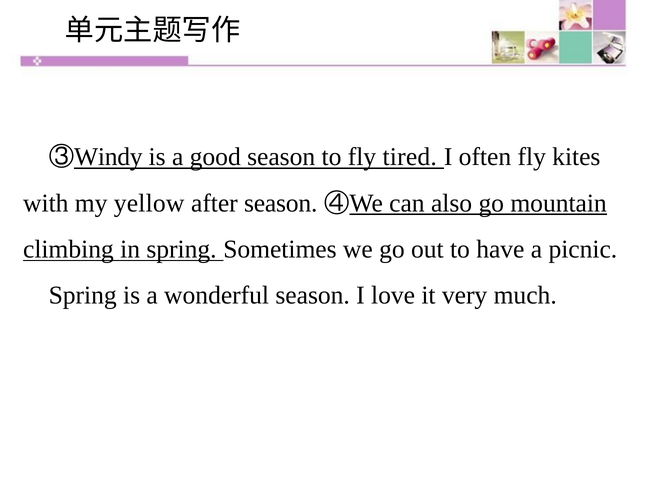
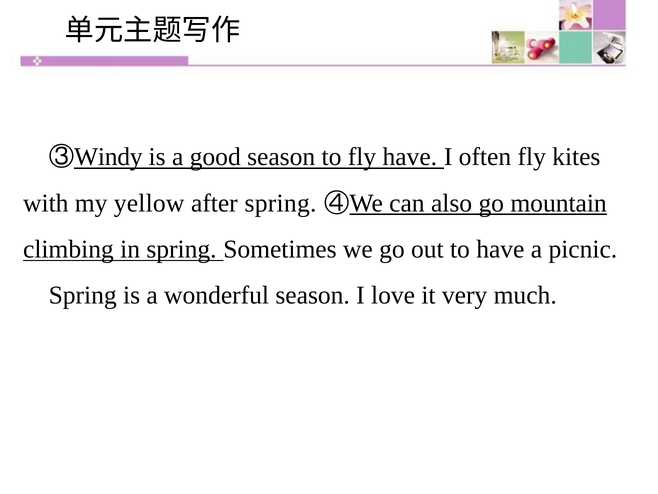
fly tired: tired -> have (410, 157)
after season: season -> spring (281, 203)
